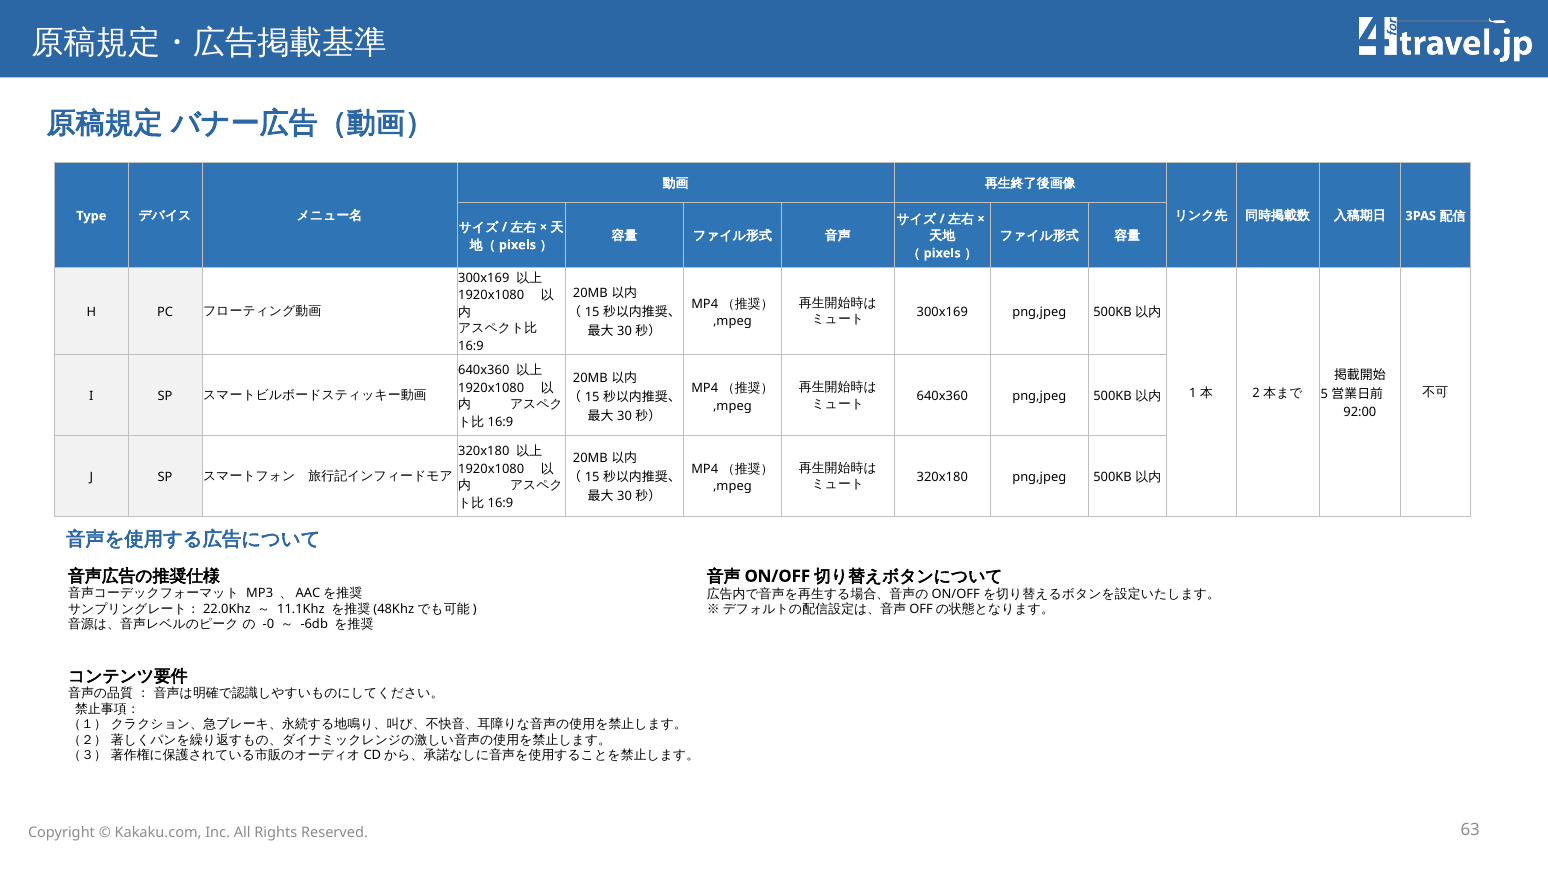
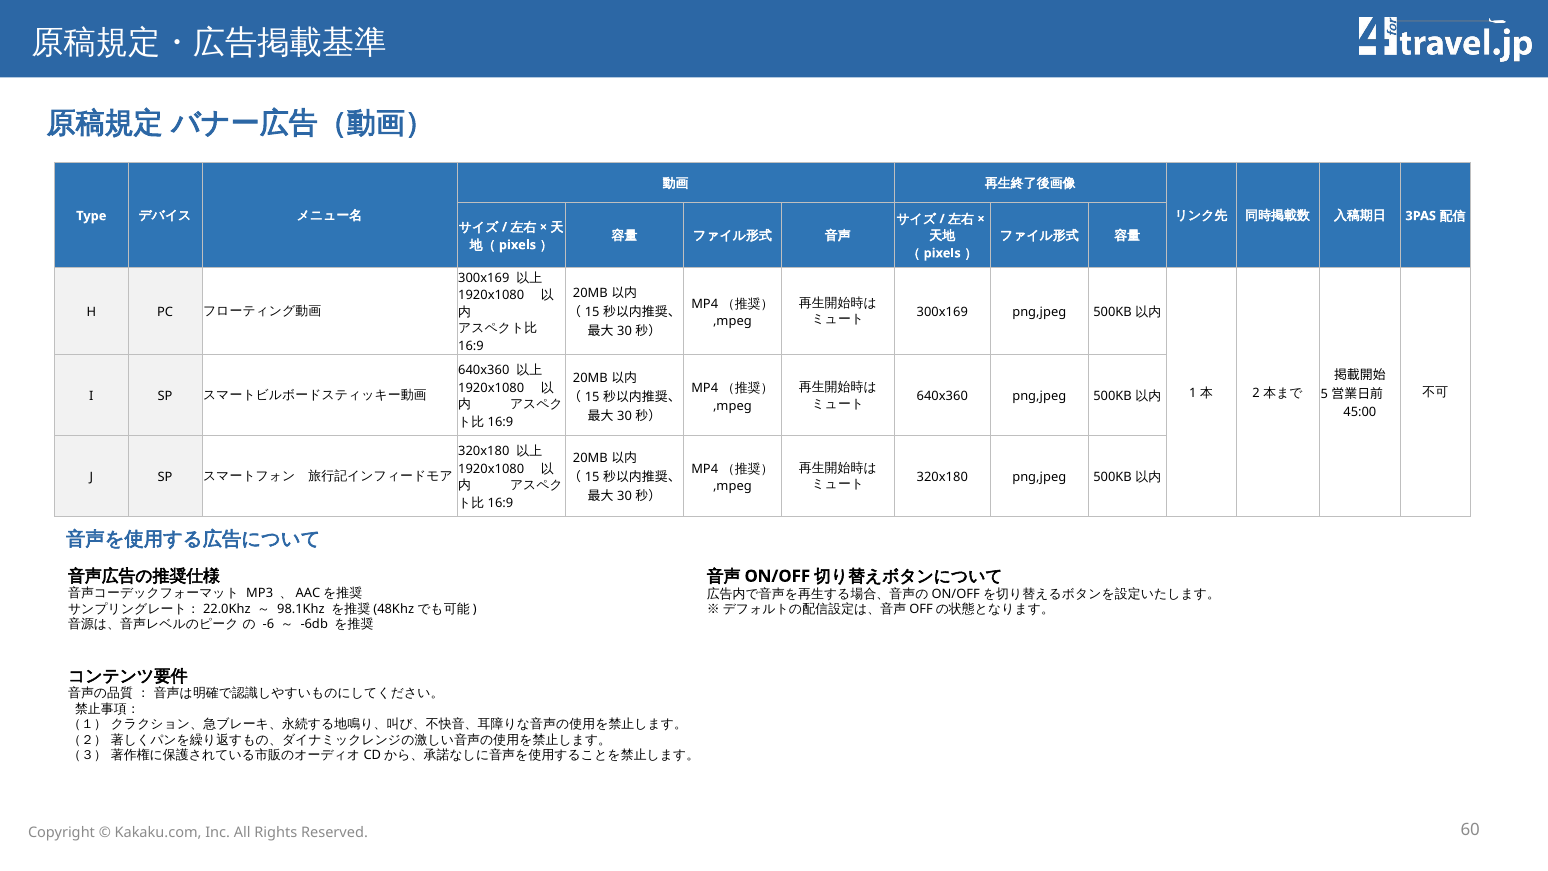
92:00: 92:00 -> 45:00 (1360, 412)
11.1Khz: 11.1Khz -> 98.1Khz (301, 609)
-0: -0 -> -6 (268, 624)
63: 63 -> 60 (1470, 830)
